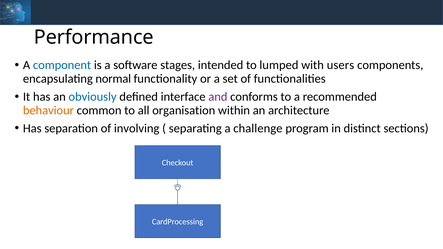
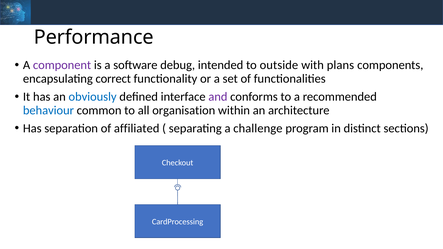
component colour: blue -> purple (62, 65)
stages: stages -> debug (178, 65)
lumped: lumped -> outside (279, 65)
users: users -> plans (340, 65)
normal: normal -> correct (113, 79)
behaviour colour: orange -> blue (48, 110)
involving: involving -> affiliated (137, 128)
